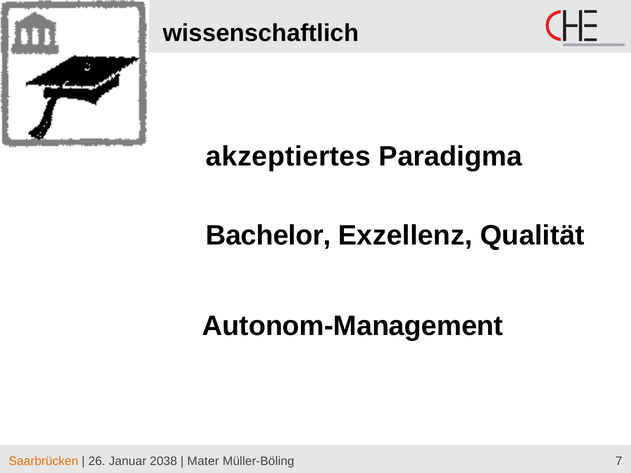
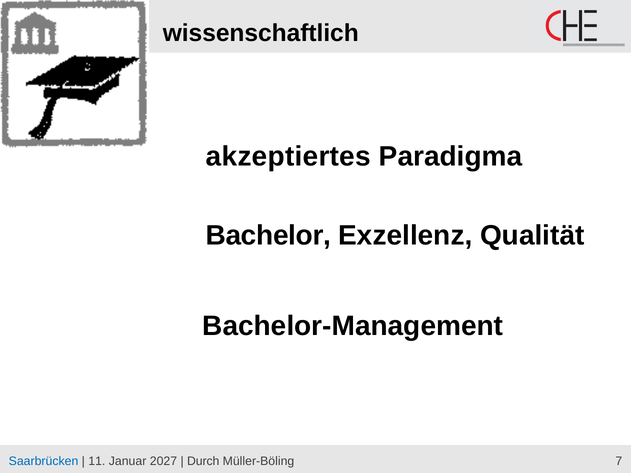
Autonom-Management: Autonom-Management -> Bachelor-Management (353, 326)
Saarbrücken colour: orange -> blue (44, 462)
26: 26 -> 11 (97, 462)
2038: 2038 -> 2027 (163, 462)
Mater: Mater -> Durch (203, 462)
